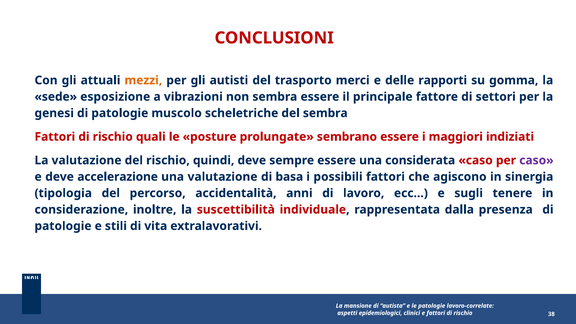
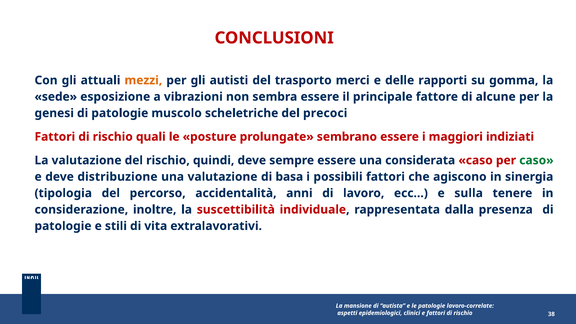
settori: settori -> alcune (496, 97)
del sembra: sembra -> precoci (325, 113)
caso colour: purple -> green (536, 160)
accelerazione: accelerazione -> distribuzione (117, 177)
sugli: sugli -> sulla (469, 193)
